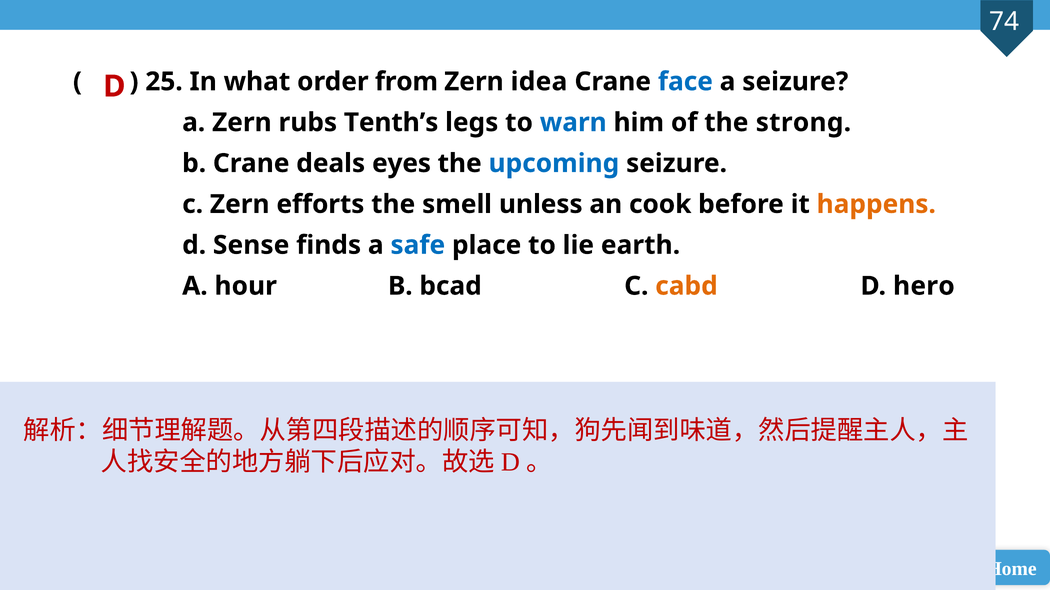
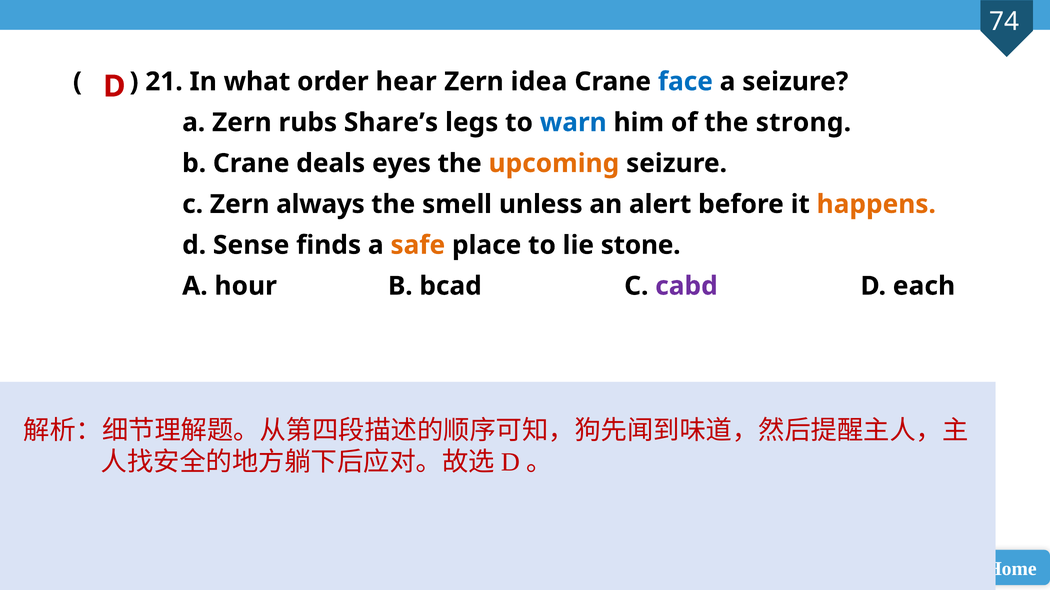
25: 25 -> 21 (164, 82)
from: from -> hear (406, 82)
Tenth’s: Tenth’s -> Share’s (391, 123)
upcoming colour: blue -> orange (554, 164)
efforts: efforts -> always (320, 204)
cook: cook -> alert (660, 204)
safe colour: blue -> orange (418, 245)
earth: earth -> stone (641, 245)
cabd colour: orange -> purple (686, 286)
hero: hero -> each (924, 286)
